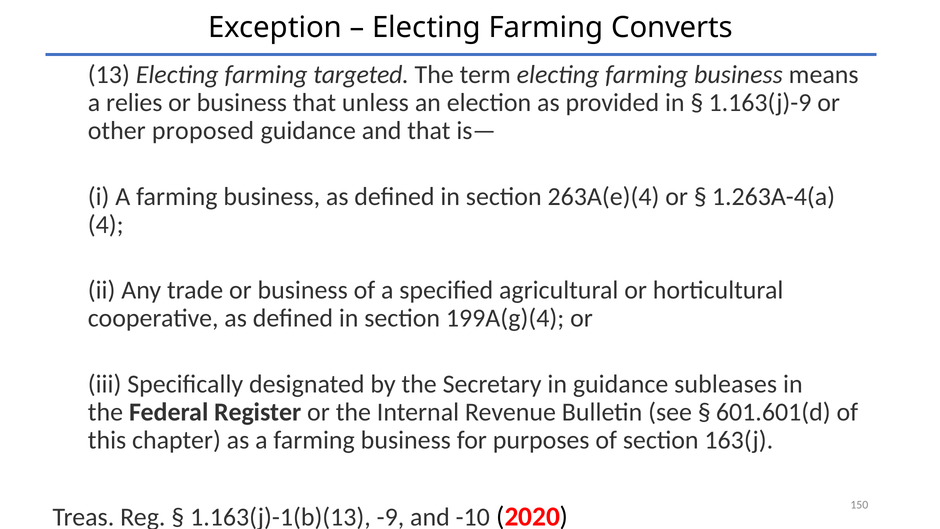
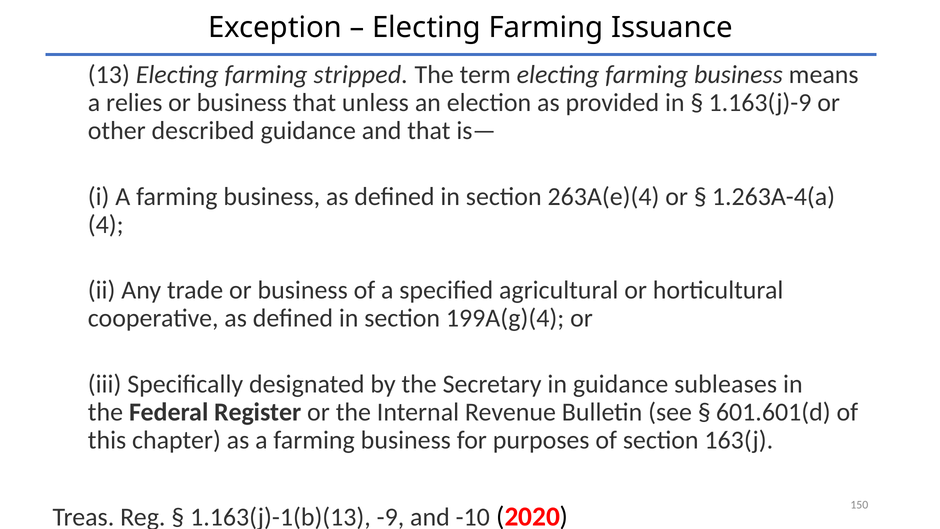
Converts: Converts -> Issuance (672, 28)
targeted: targeted -> stripped (361, 74)
proposed: proposed -> described (203, 131)
